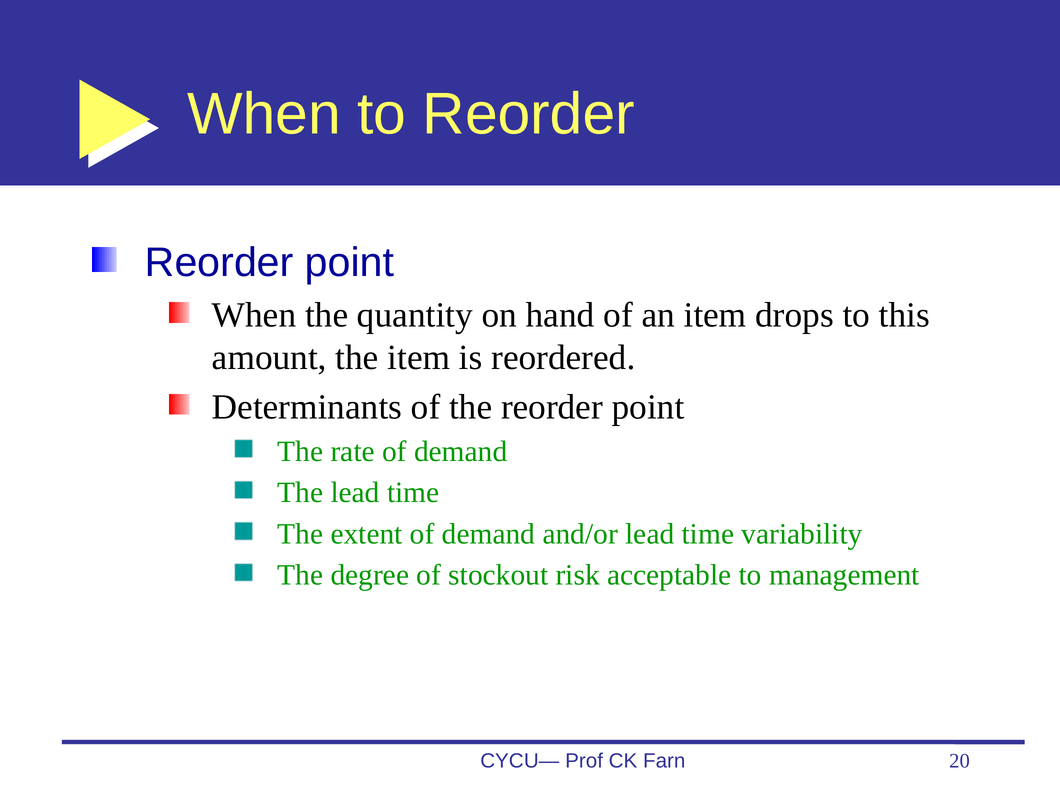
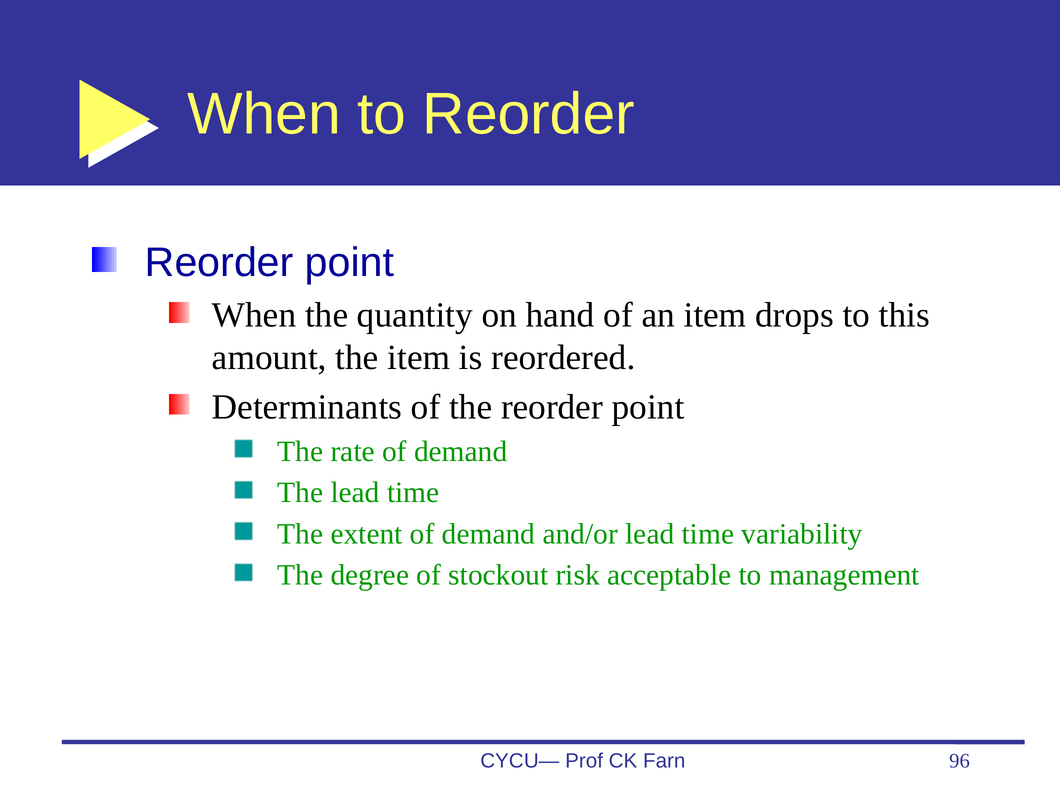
20: 20 -> 96 (960, 761)
